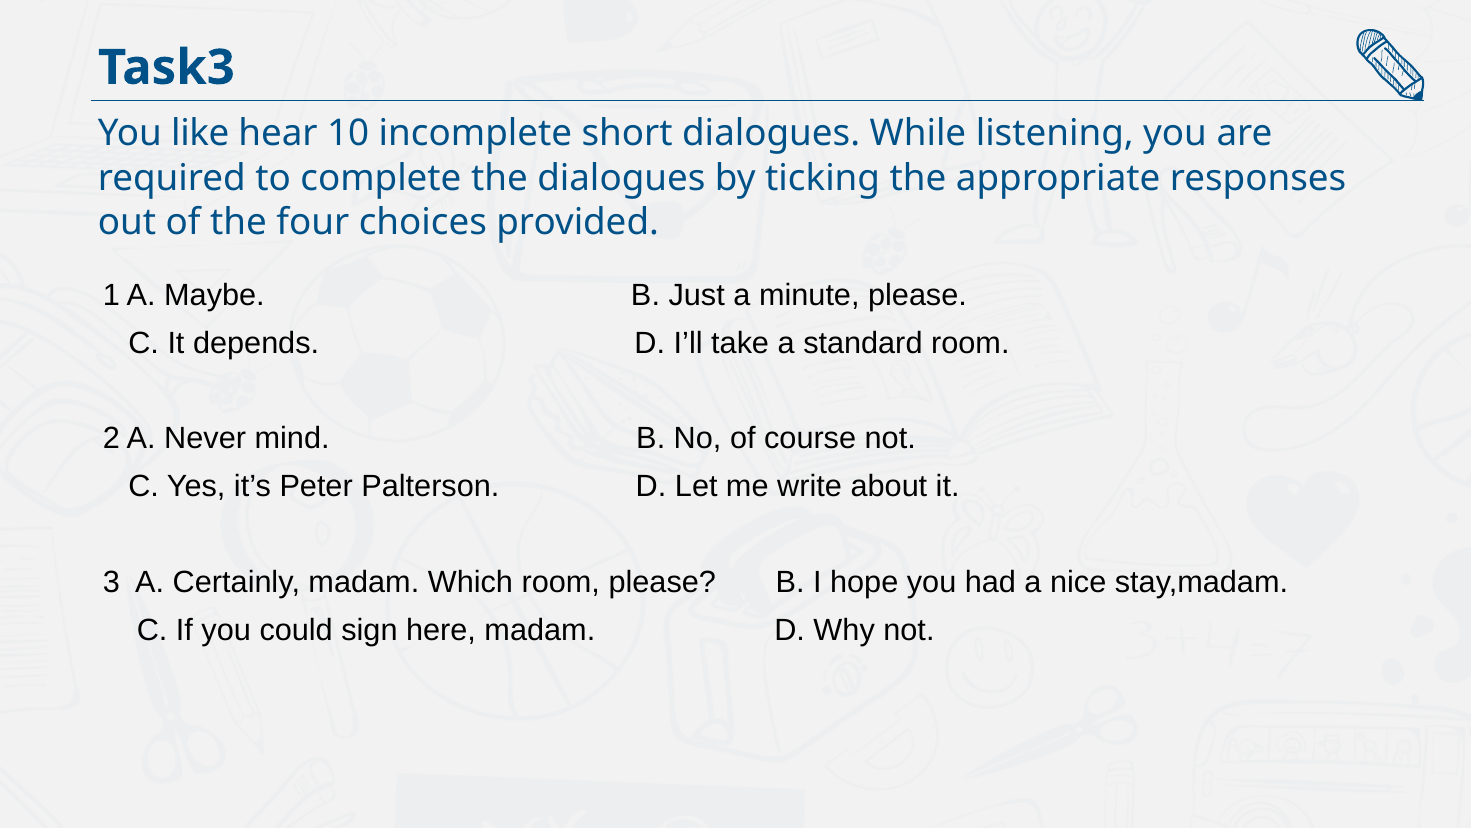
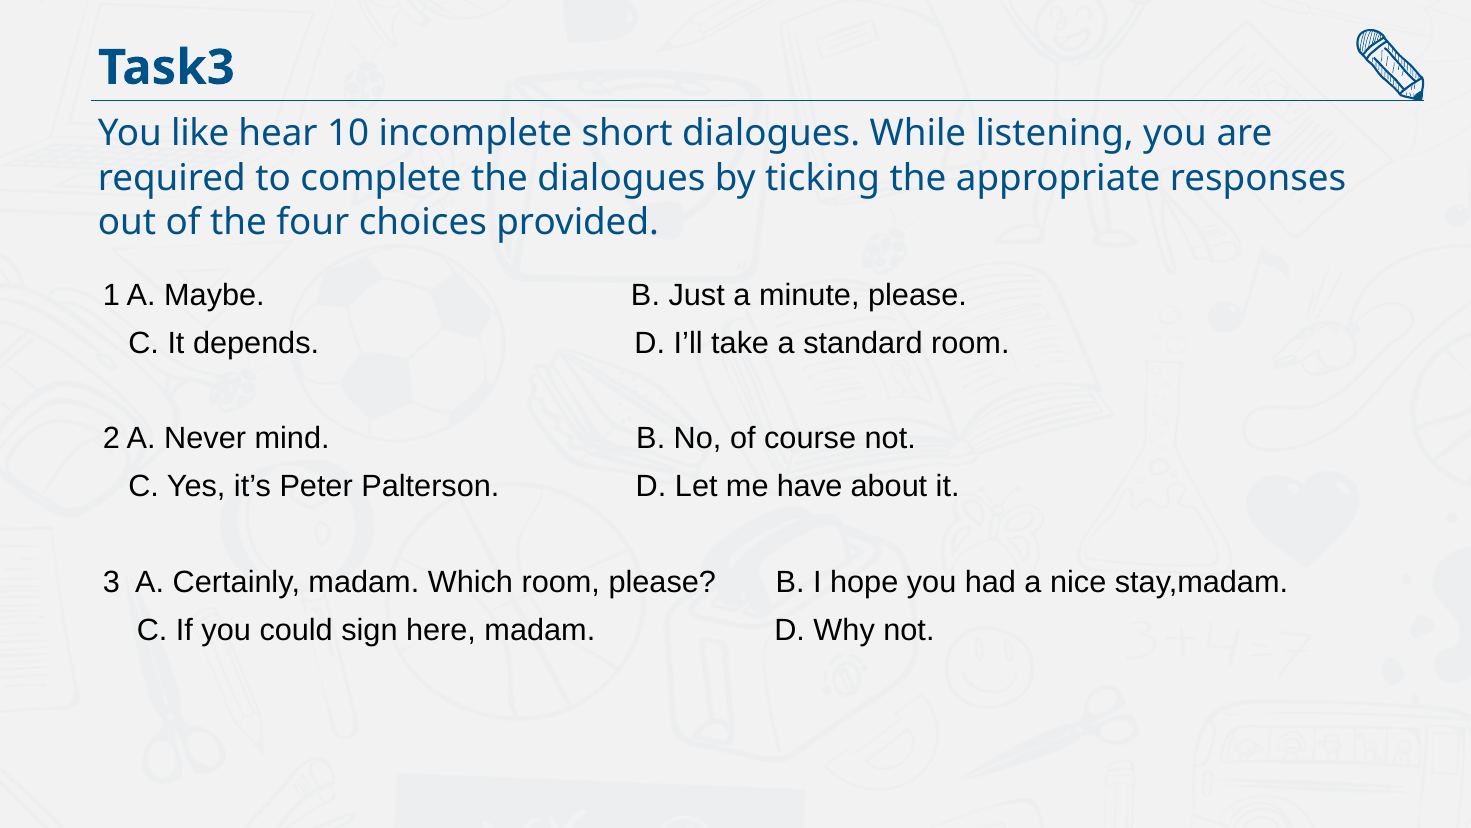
write: write -> have (810, 486)
